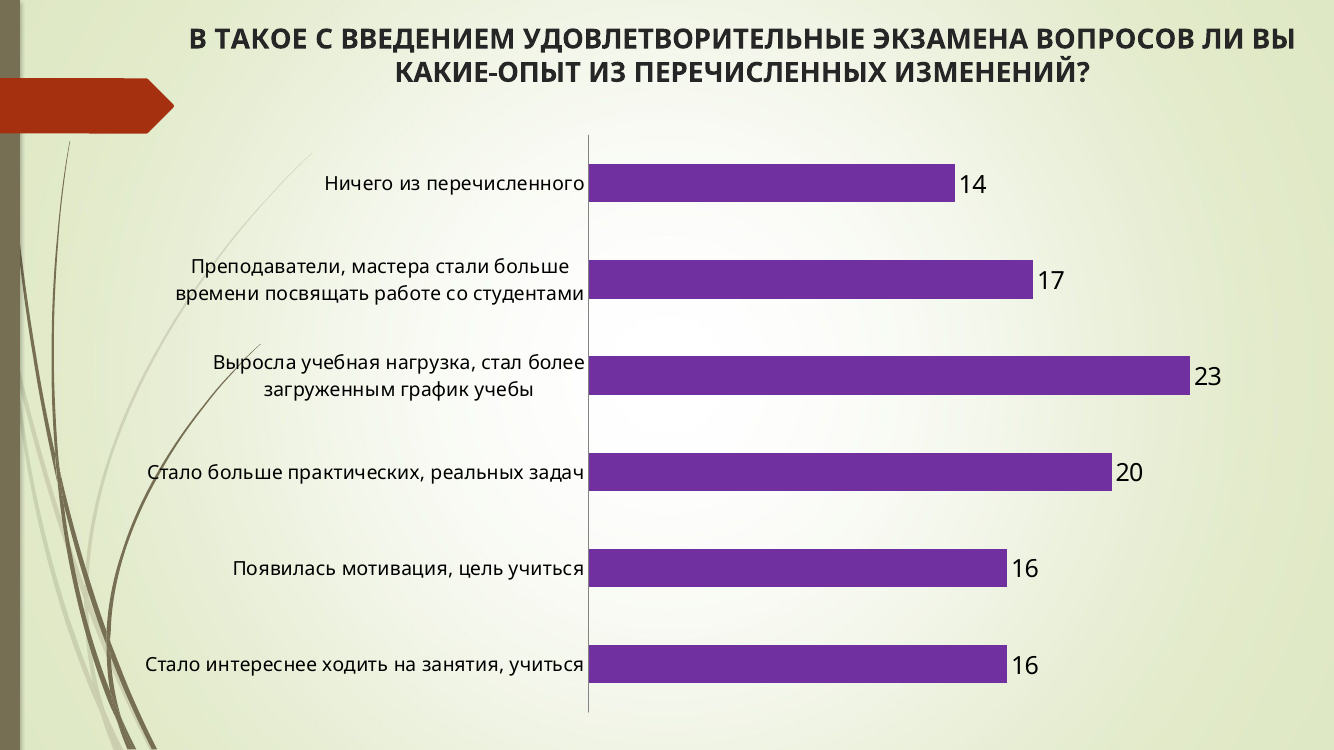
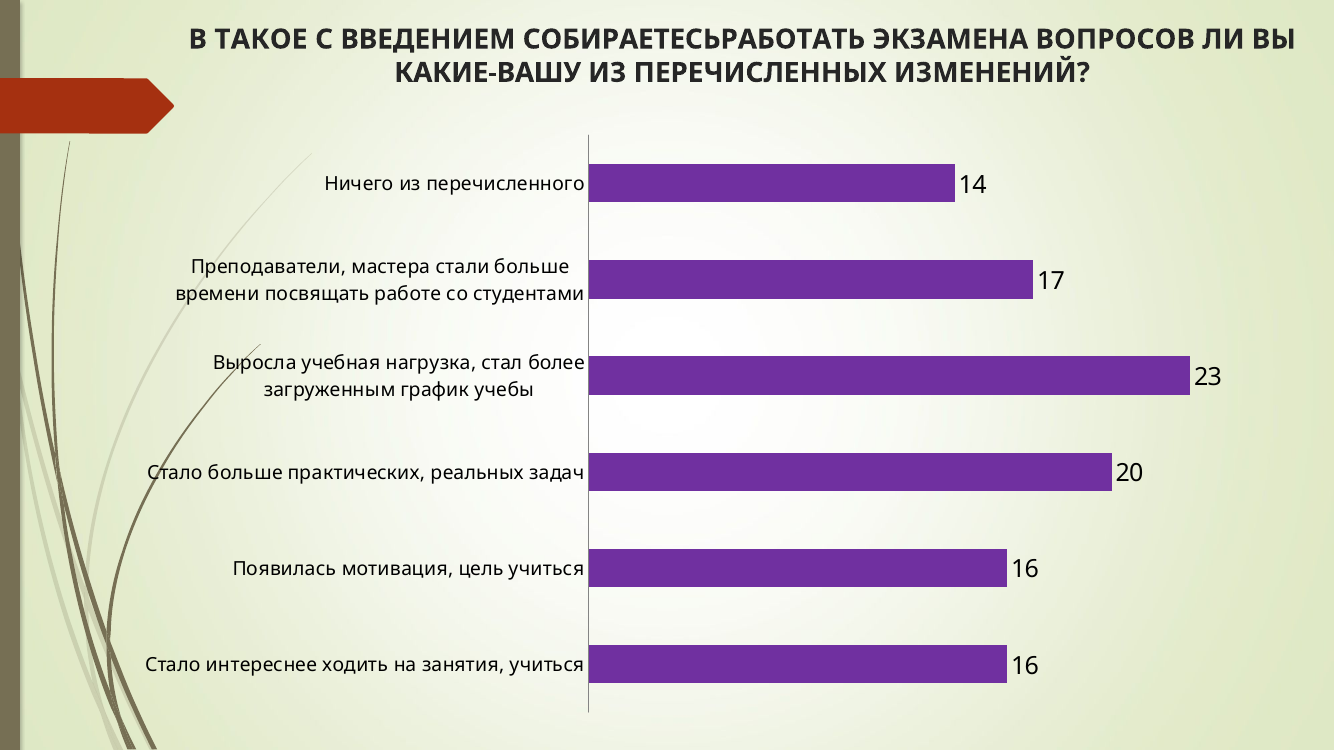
УДОВЛЕТВОРИТЕЛЬНЫЕ: УДОВЛЕТВОРИТЕЛЬНЫЕ -> СОБИРАЕТЕСЬРАБОТАТЬ (694, 39)
КАКИЕ-ОПЫТ: КАКИЕ-ОПЫТ -> КАКИЕ-ВАШУ (488, 73)
